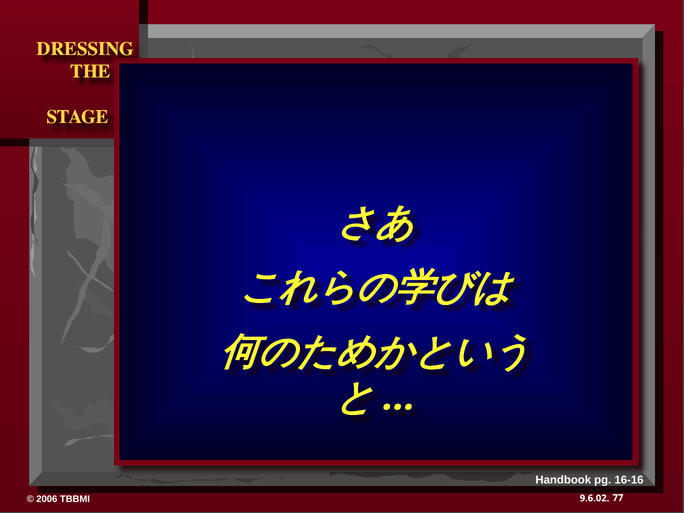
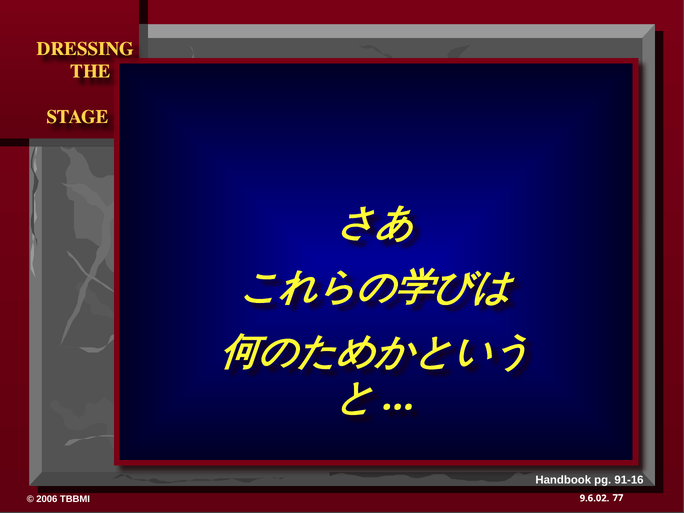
16-16: 16-16 -> 91-16 (629, 480)
